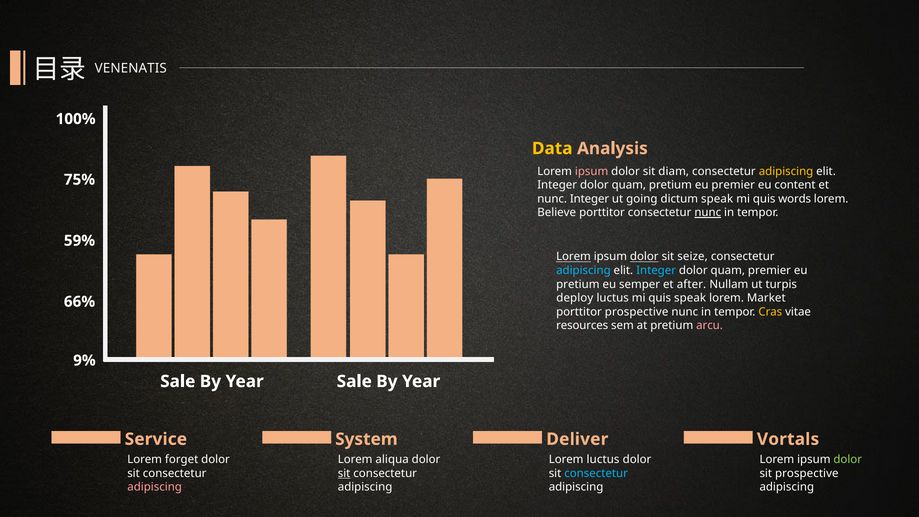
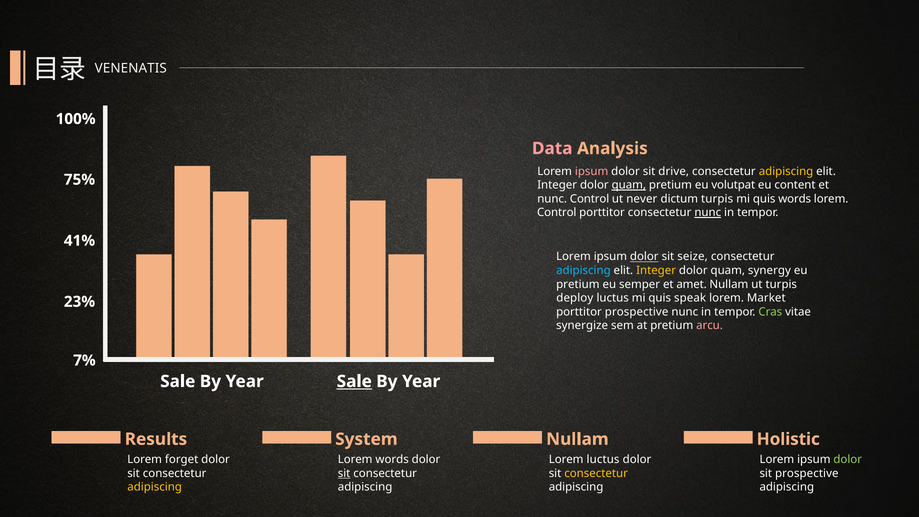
Data colour: yellow -> pink (552, 148)
diam: diam -> drive (674, 171)
quam underline: none -> present (629, 185)
eu premier: premier -> volutpat (733, 185)
nunc Integer: Integer -> Control (590, 199)
going: going -> never (642, 199)
dictum speak: speak -> turpis (717, 199)
Believe: Believe -> Control (557, 213)
59%: 59% -> 41% (79, 241)
Lorem underline: present -> none (573, 257)
Integer colour: light blue -> yellow (656, 270)
quam premier: premier -> synergy (769, 270)
after: after -> amet (692, 284)
66%: 66% -> 23% (79, 302)
Cras colour: yellow -> light green (770, 312)
resources: resources -> synergize (582, 326)
9%: 9% -> 7% (84, 360)
Sale underline: none -> present (354, 381)
Service: Service -> Results (156, 439)
Deliver: Deliver -> Nullam (577, 439)
Vortals: Vortals -> Holistic (788, 439)
Lorem aliqua: aliqua -> words (392, 459)
consectetur colour: light blue -> yellow (596, 473)
adipiscing colour: pink -> yellow (155, 487)
